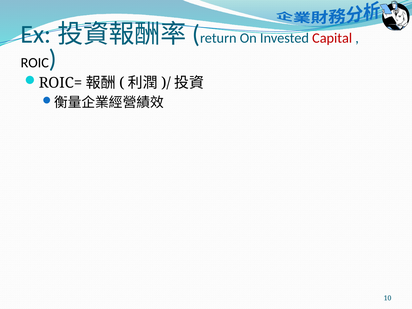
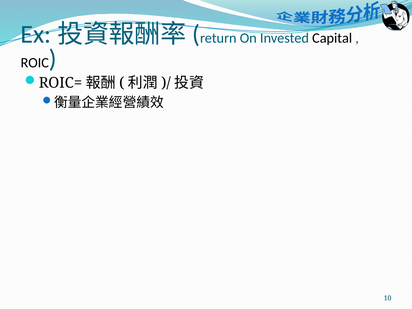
Capital colour: red -> black (332, 38)
